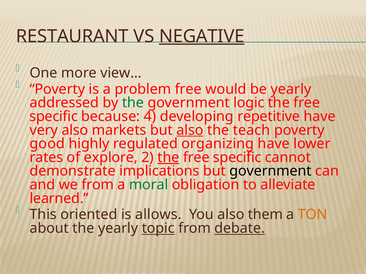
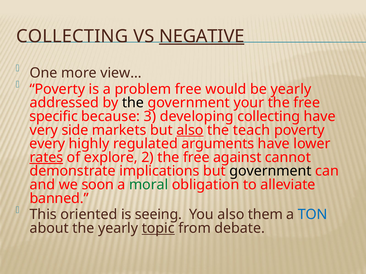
RESTAURANT: RESTAURANT -> COLLECTING (72, 36)
the colour: green -> black (133, 103)
logic: logic -> your (249, 103)
4: 4 -> 3 (150, 117)
developing repetitive: repetitive -> collecting (269, 117)
very also: also -> side (75, 130)
good: good -> every (47, 144)
organizing: organizing -> arguments (218, 144)
rates underline: none -> present (46, 158)
the underline: present -> none (168, 158)
specific: specific -> against (237, 158)
we from: from -> soon (98, 185)
learned: learned -> banned (59, 199)
allows: allows -> seeing (159, 215)
TON colour: orange -> blue (313, 215)
debate underline: present -> none (240, 229)
